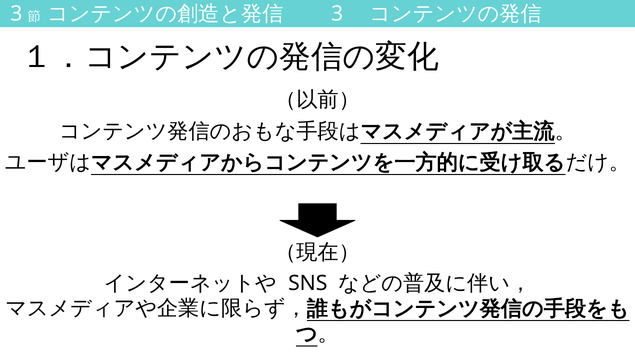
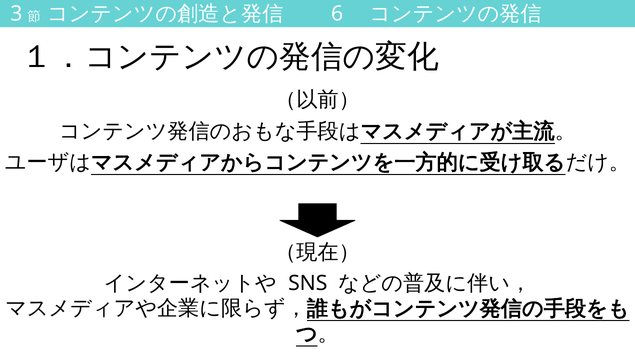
3: 3 -> 6 (337, 14)
